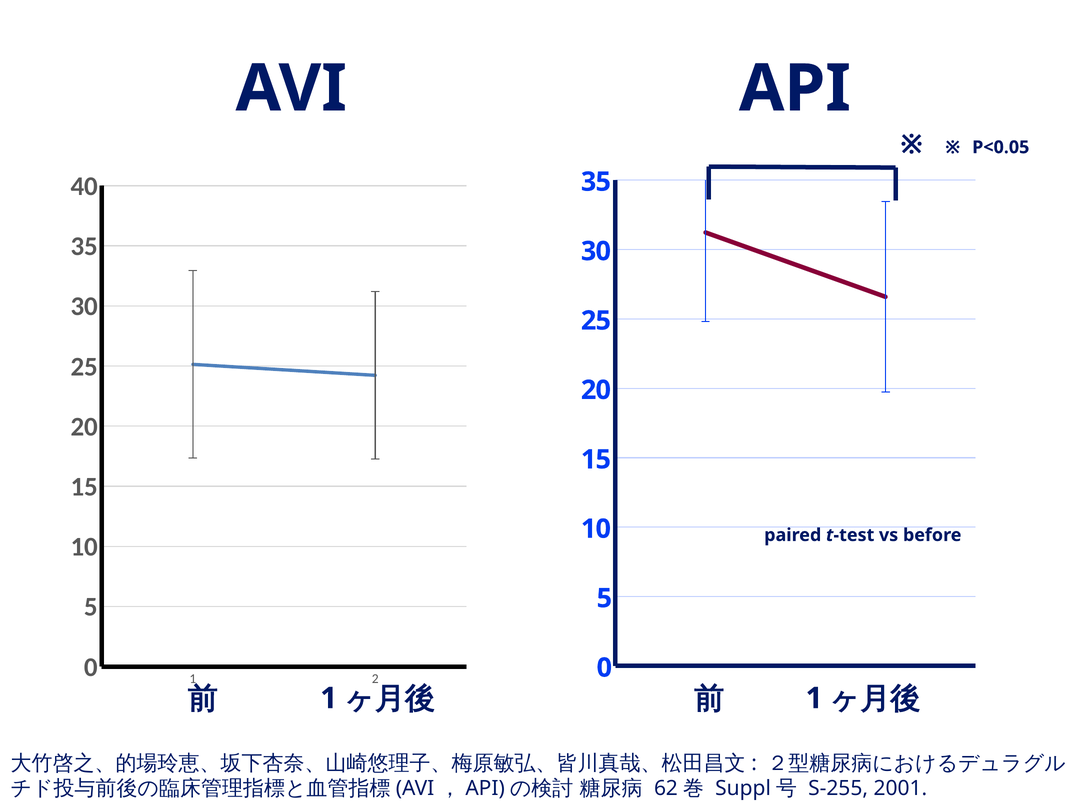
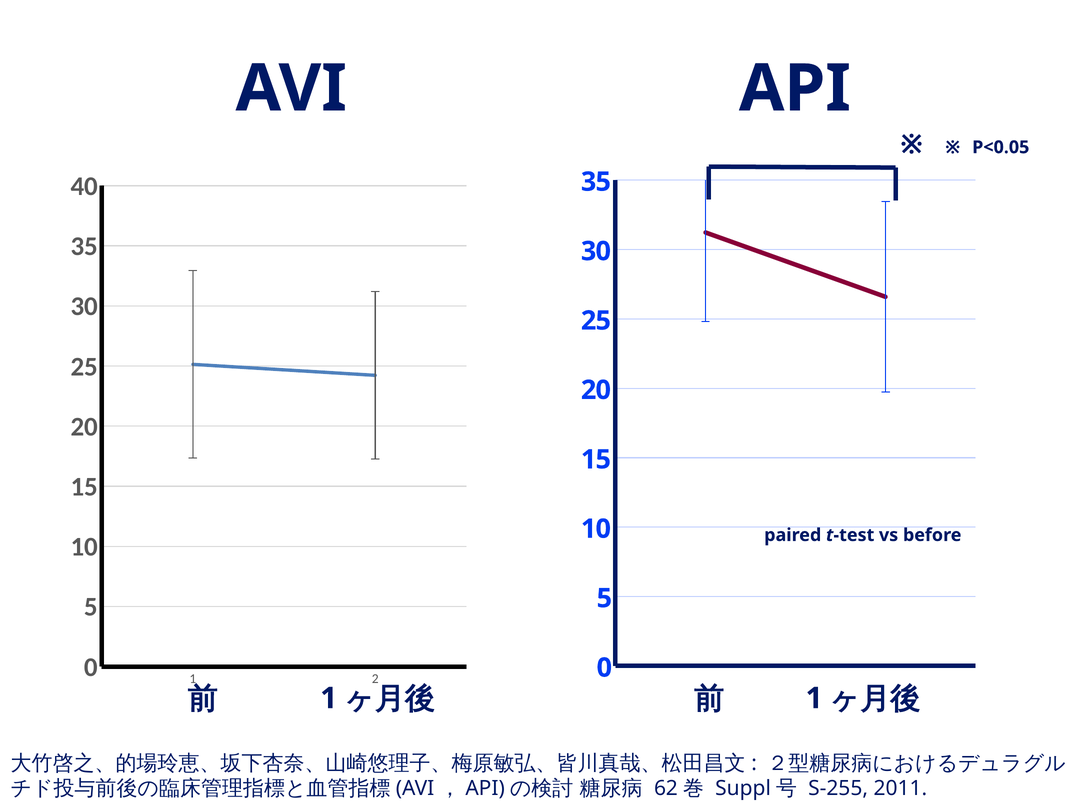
2001: 2001 -> 2011 (900, 788)
